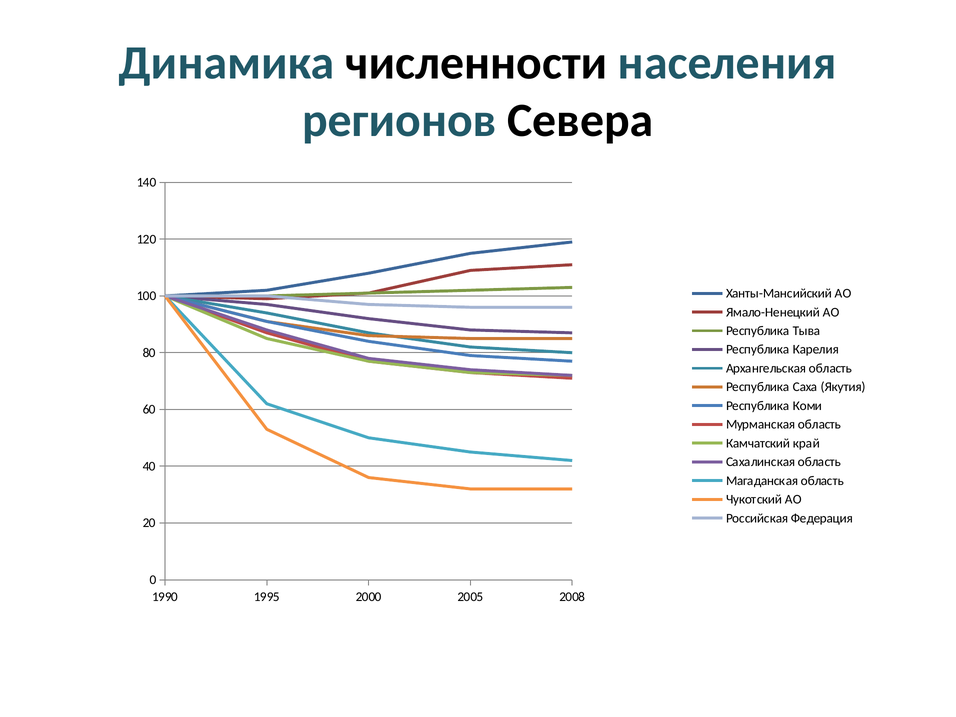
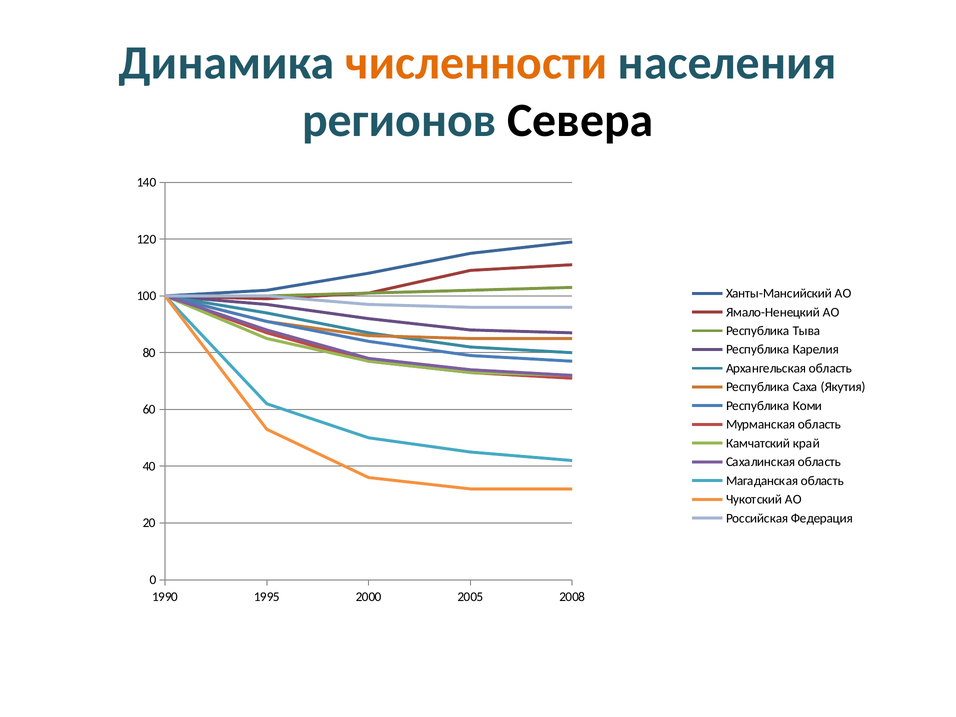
численности colour: black -> orange (476, 63)
